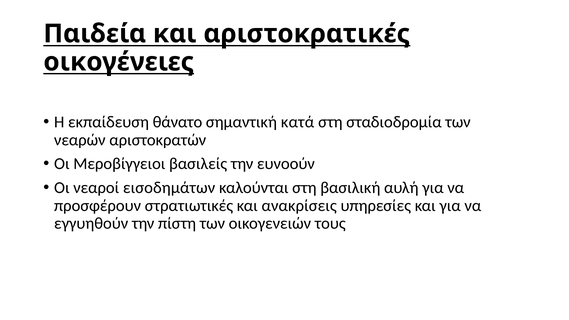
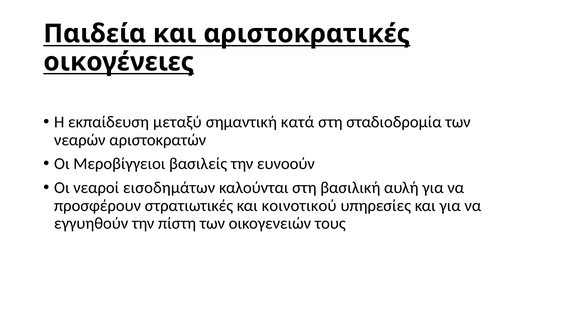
θάνατο: θάνατο -> μεταξύ (177, 122)
ανακρίσεις: ανακρίσεις -> κοινοτικού (299, 206)
